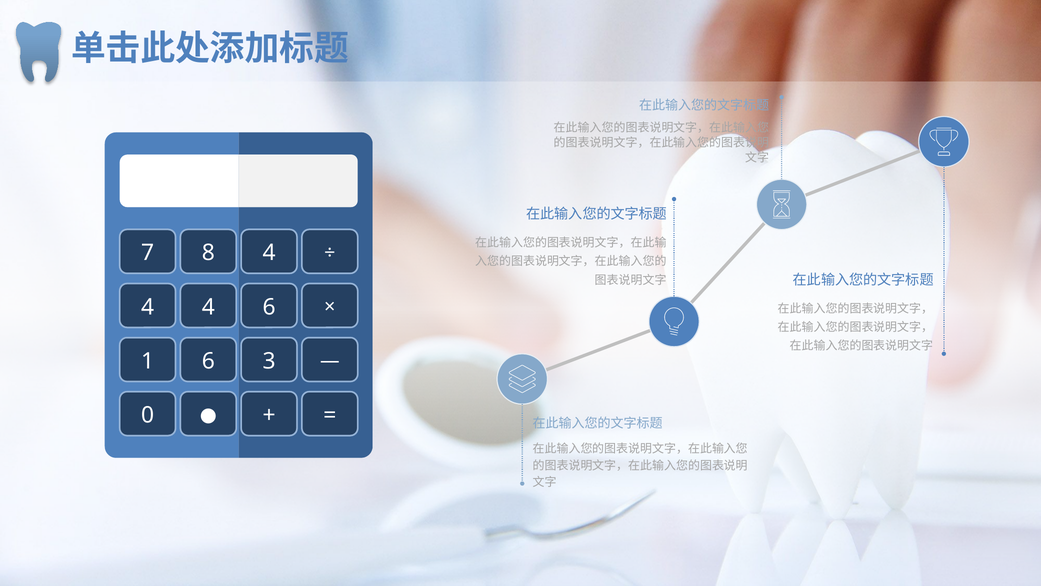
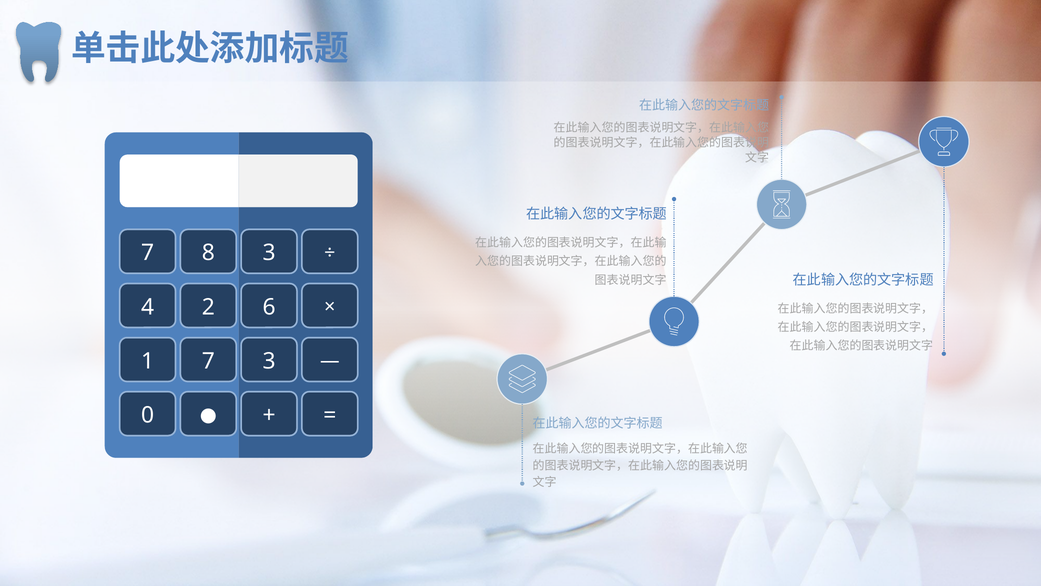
8 4: 4 -> 3 (269, 253)
4 4: 4 -> 2 (208, 307)
1 6: 6 -> 7 (208, 361)
